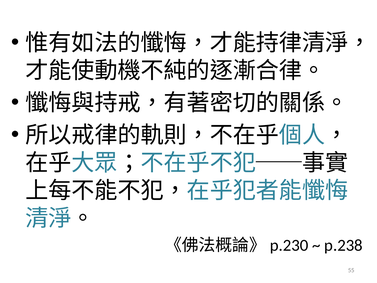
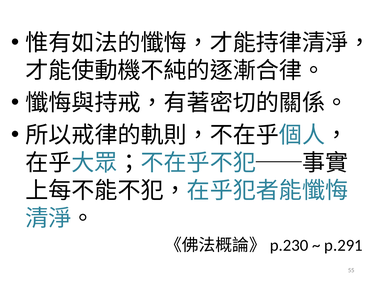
p.238: p.238 -> p.291 (343, 245)
